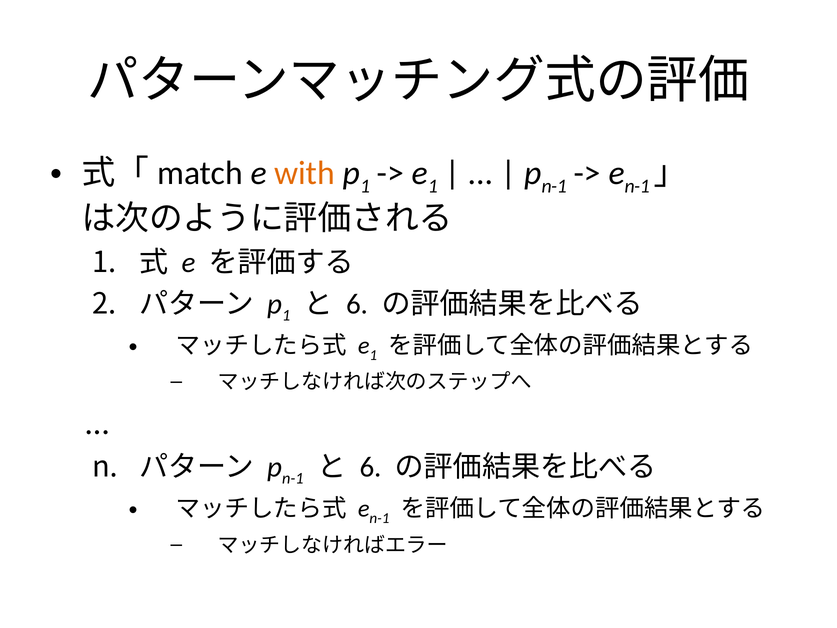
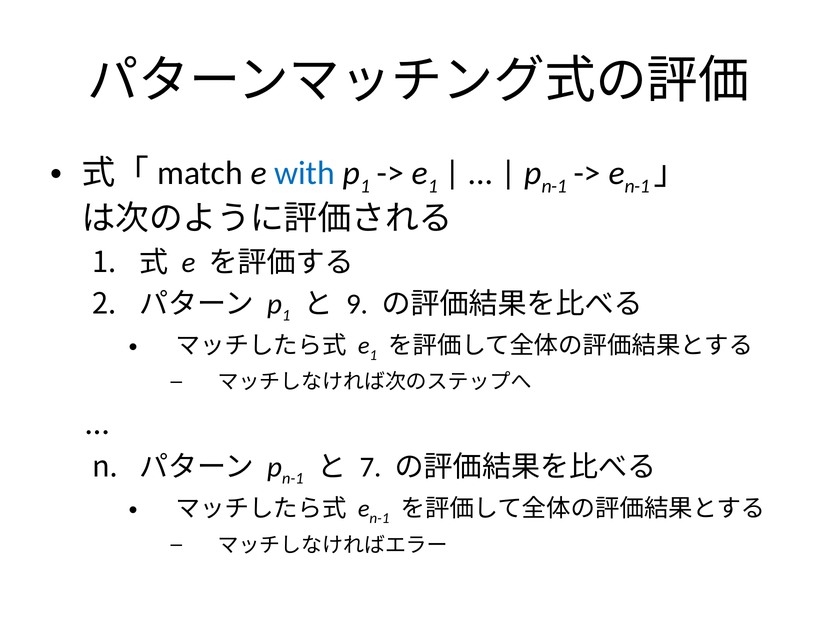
with colour: orange -> blue (305, 173)
6: 6 -> 9 (357, 304)
6: 6 -> 7 (371, 467)
